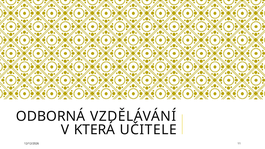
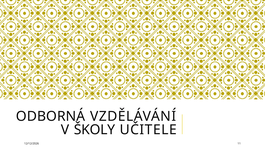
KTERÁ: KTERÁ -> ŠKOLY (95, 130)
